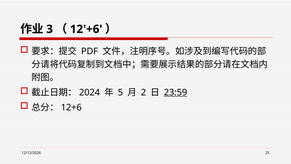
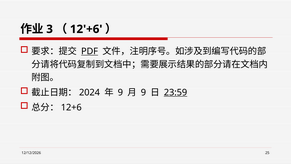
PDF underline: none -> present (90, 51)
5: 5 -> 9 (120, 92)
2: 2 -> 9 (143, 92)
